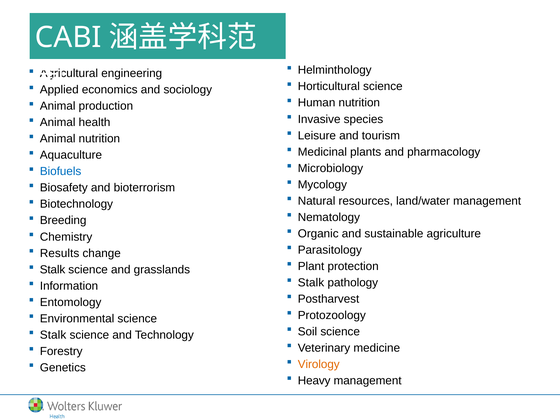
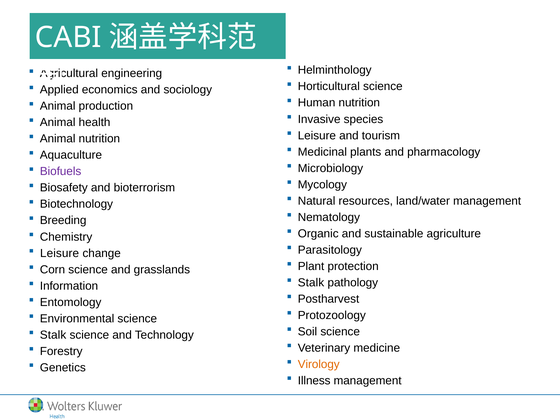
Biofuels colour: blue -> purple (61, 171)
Results: Results -> Leisure (60, 253)
Stalk: Stalk -> Corn (52, 269)
Heavy: Heavy -> Illness (314, 381)
